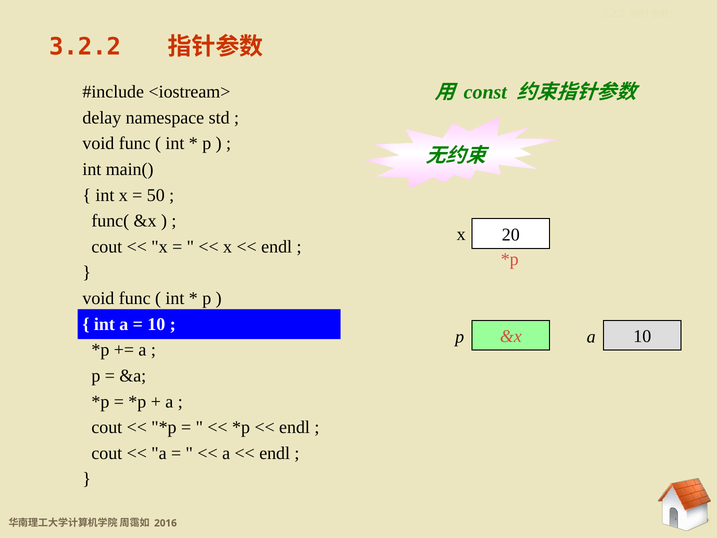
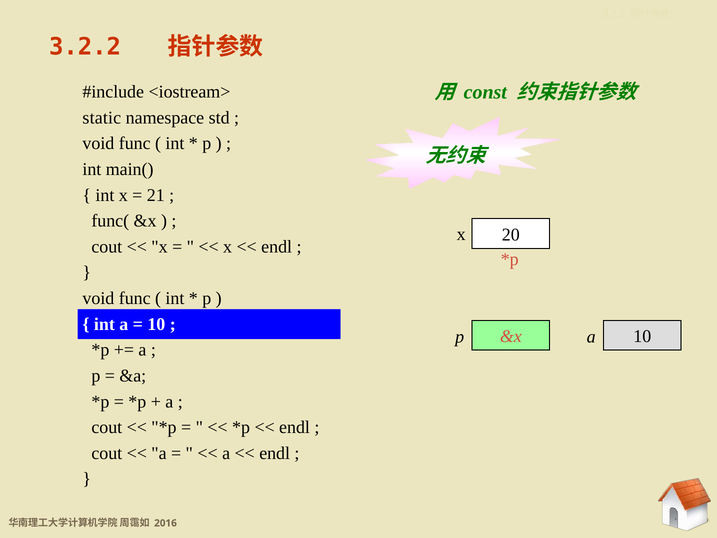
delay: delay -> static (102, 118)
50: 50 -> 21 (156, 195)
